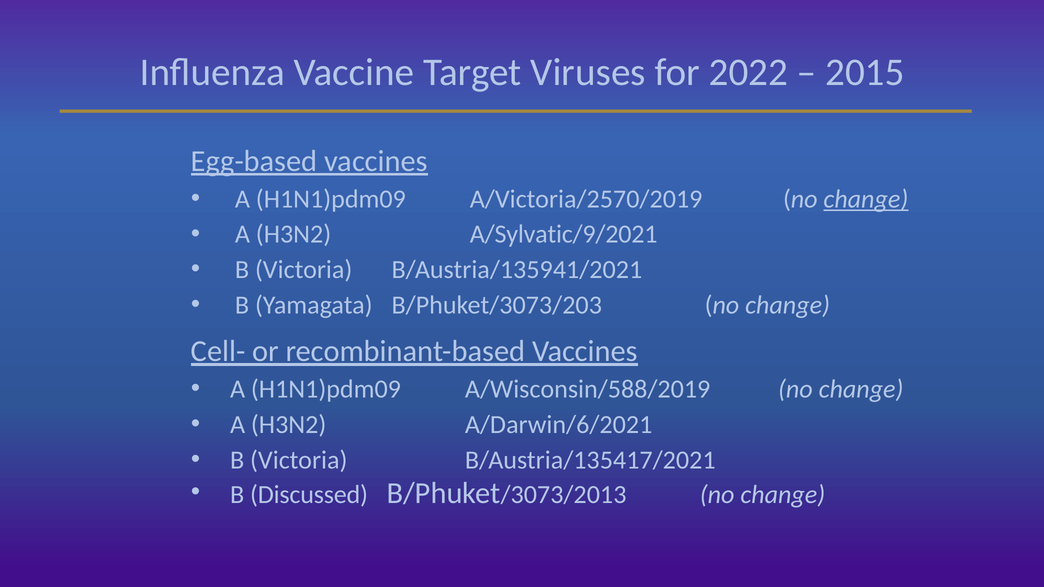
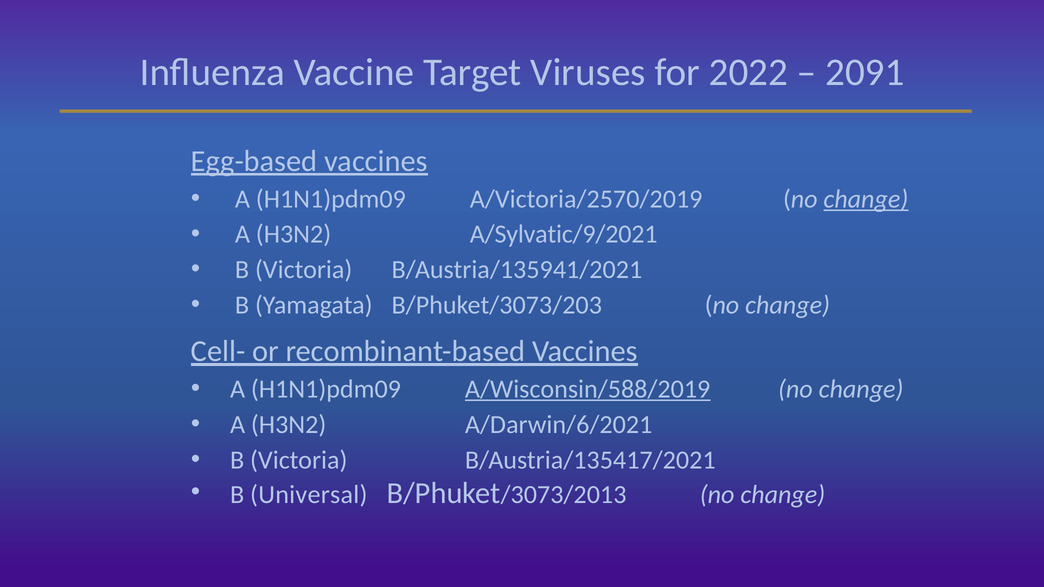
2015: 2015 -> 2091 (865, 72)
A/Wisconsin/588/2019 underline: none -> present (588, 389)
Discussed: Discussed -> Universal (309, 495)
